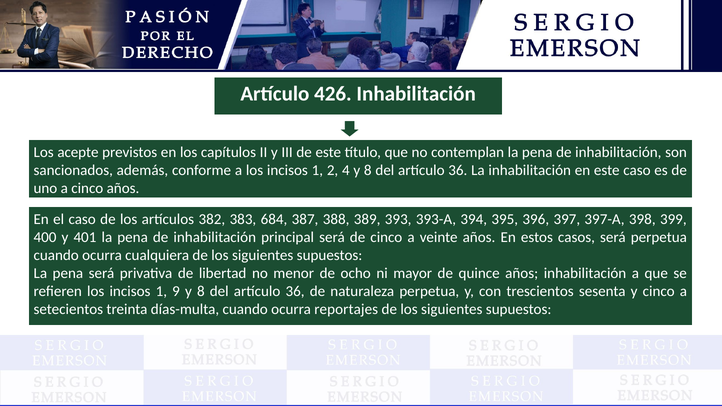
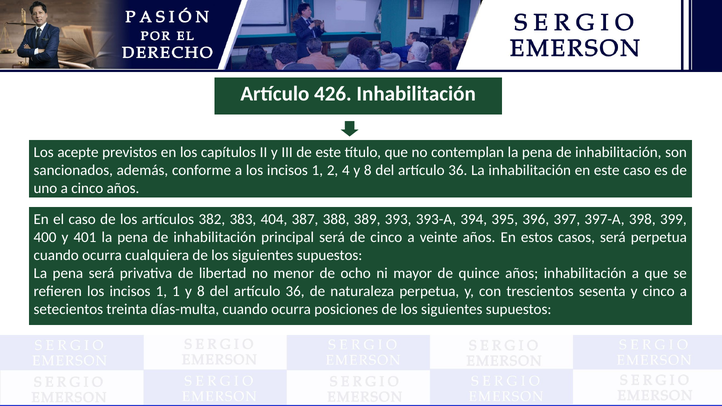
684: 684 -> 404 (274, 219)
1 9: 9 -> 1 (176, 291)
reportajes: reportajes -> posiciones (346, 310)
